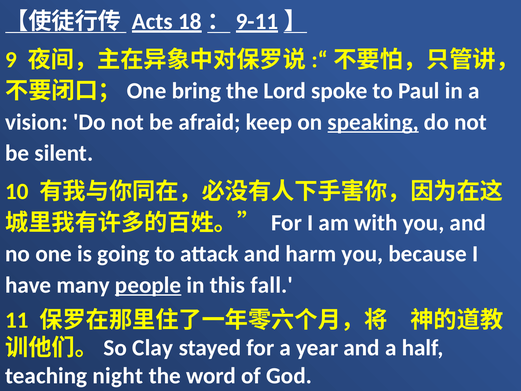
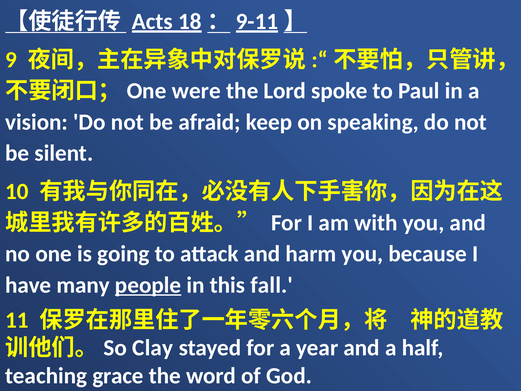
bring: bring -> were (196, 91)
speaking underline: present -> none (373, 122)
night: night -> grace (118, 375)
